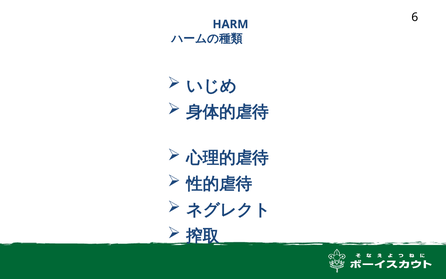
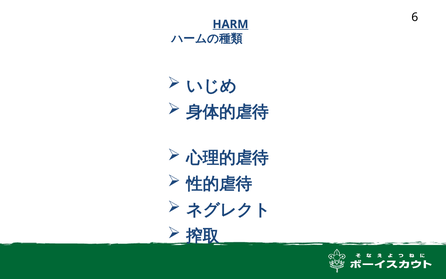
HARM underline: none -> present (230, 24)
